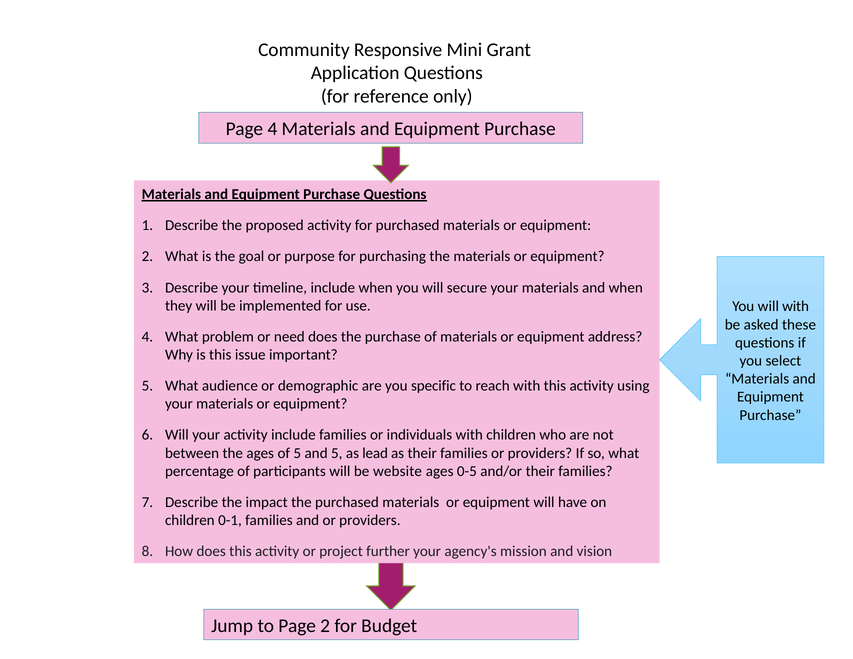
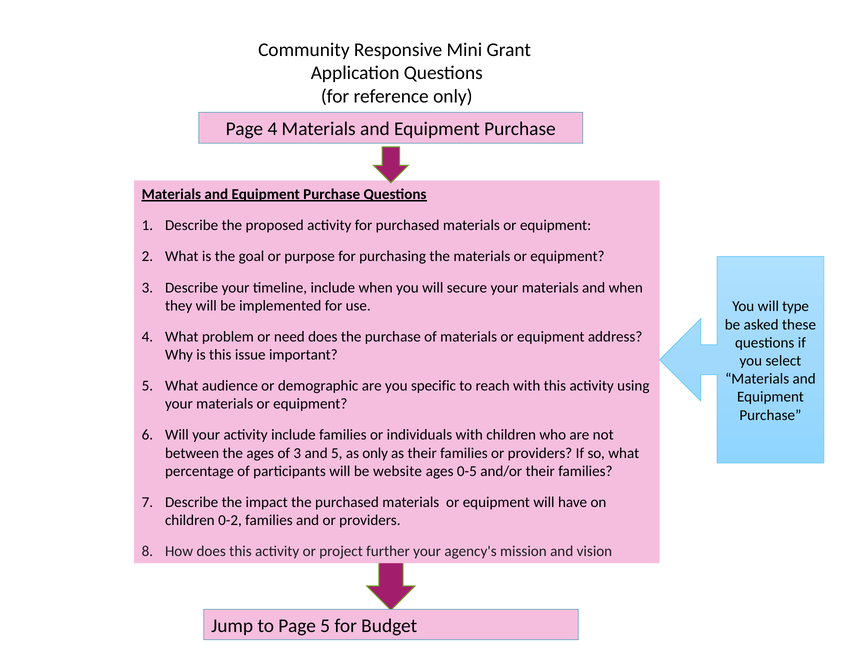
will with: with -> type (796, 307)
of 5: 5 -> 3 (297, 453)
as lead: lead -> only (375, 453)
0-1: 0-1 -> 0-2 (230, 520)
Page 2: 2 -> 5 (325, 626)
